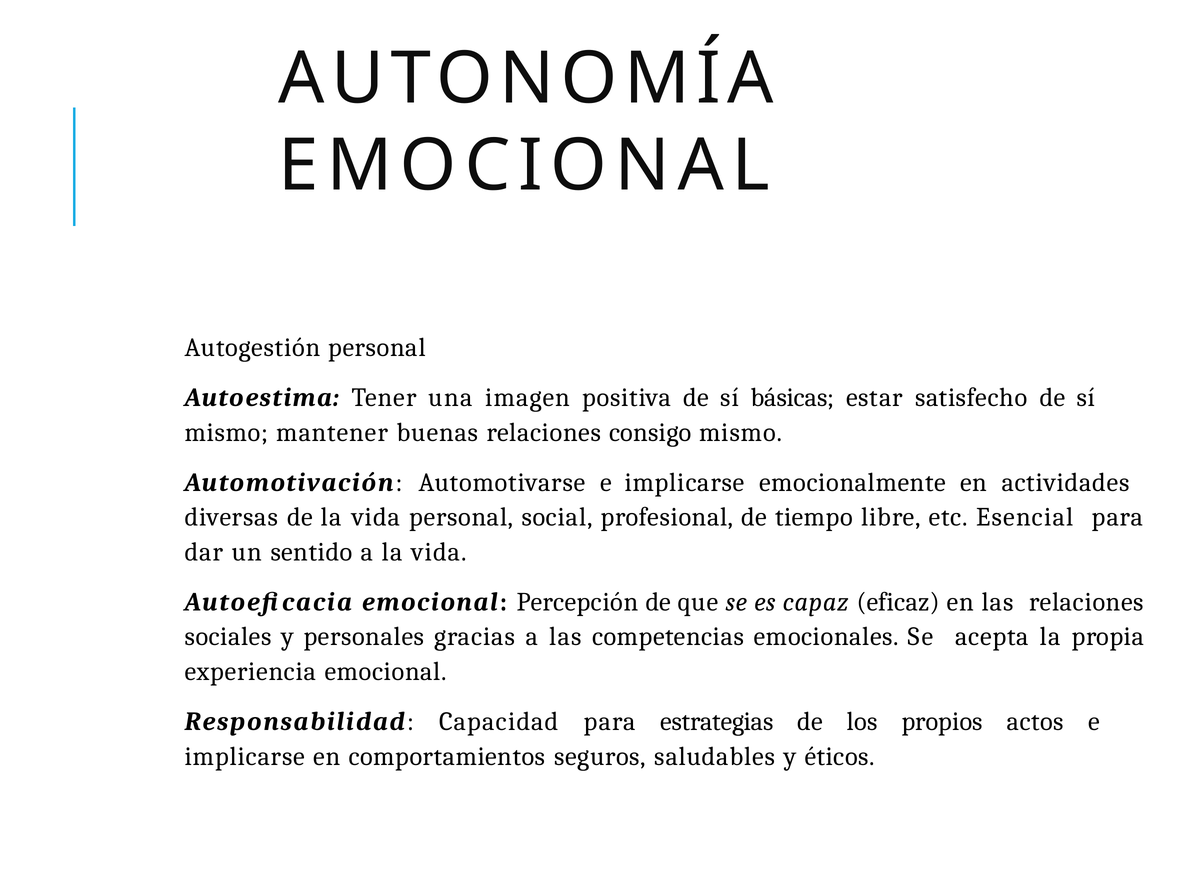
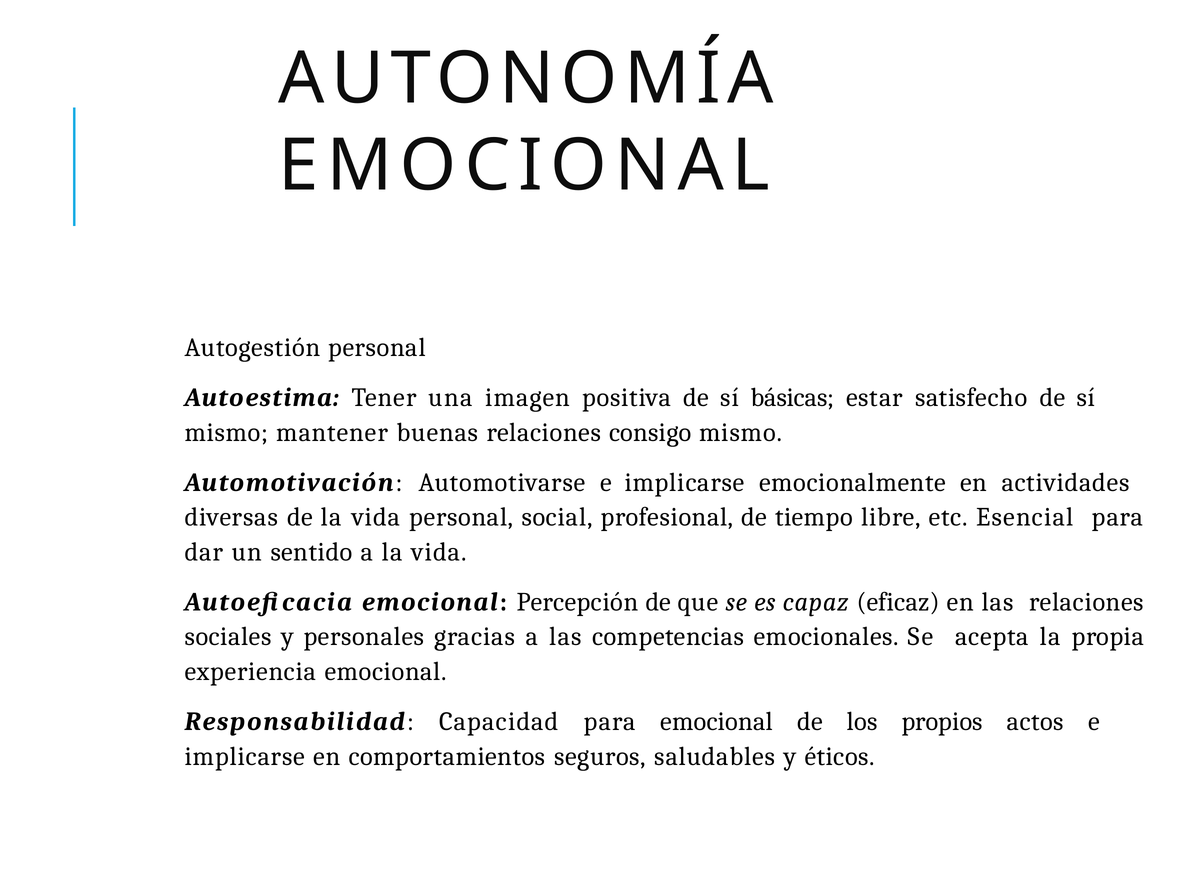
para estrategias: estrategias -> emocional (717, 721)
